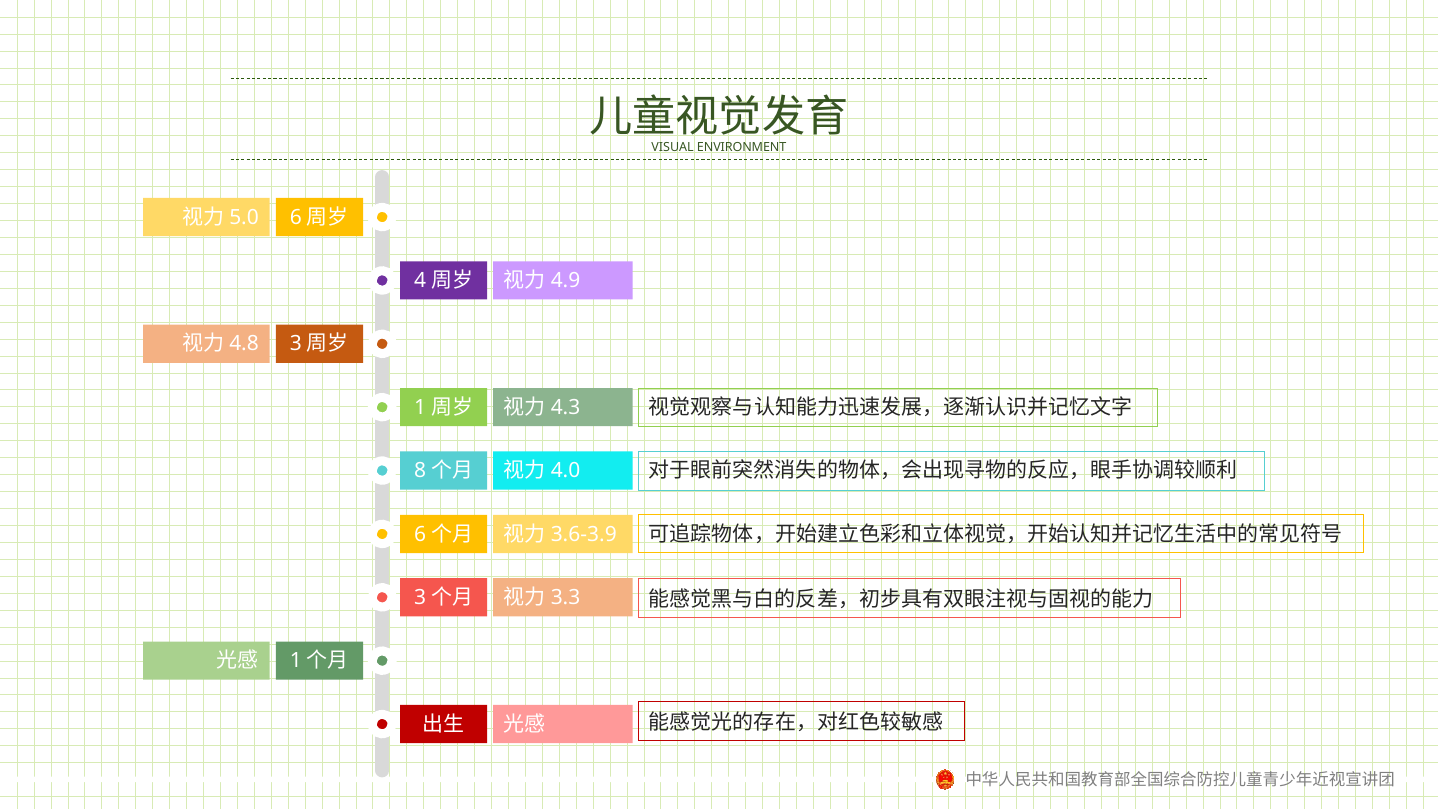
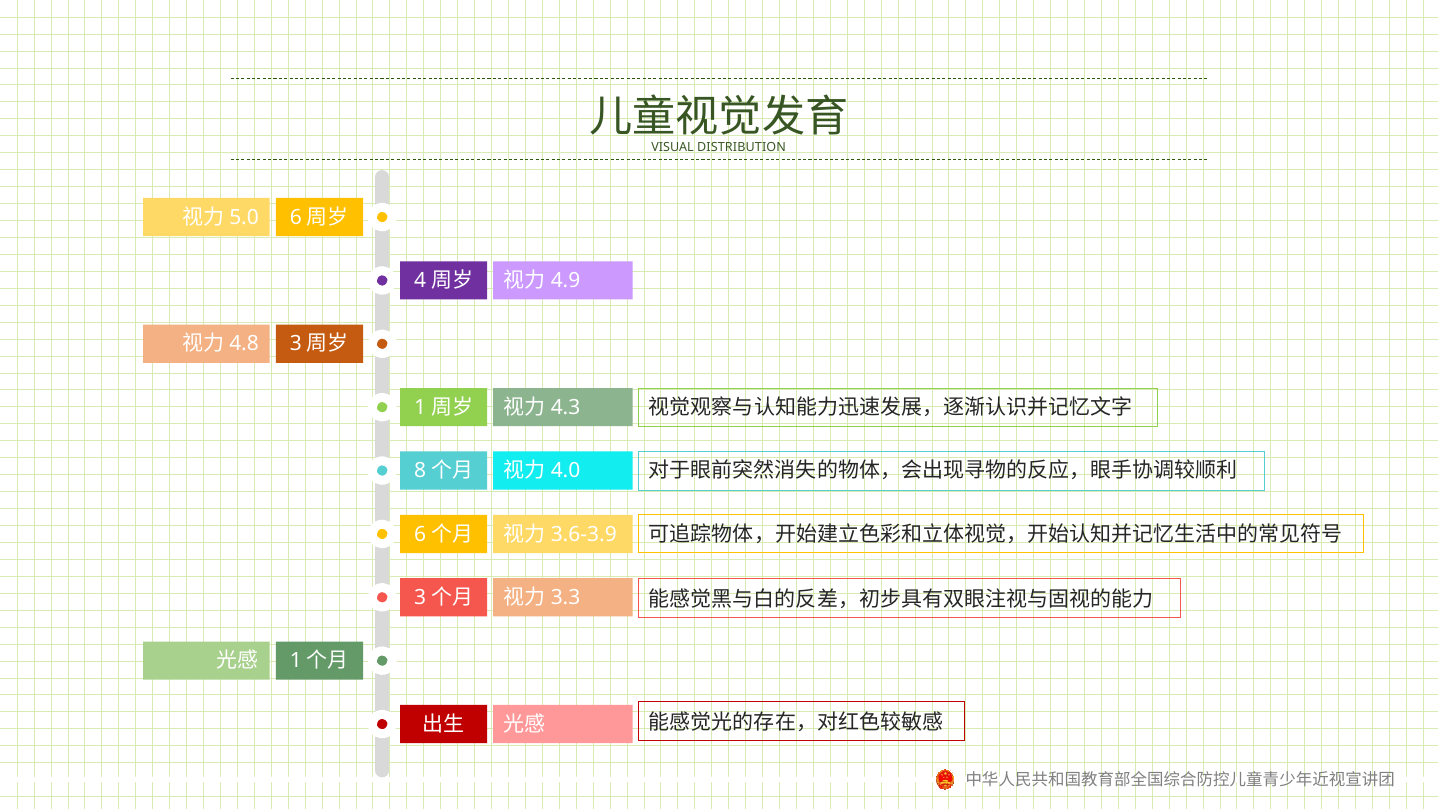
ENVIRONMENT: ENVIRONMENT -> DISTRIBUTION (742, 147)
